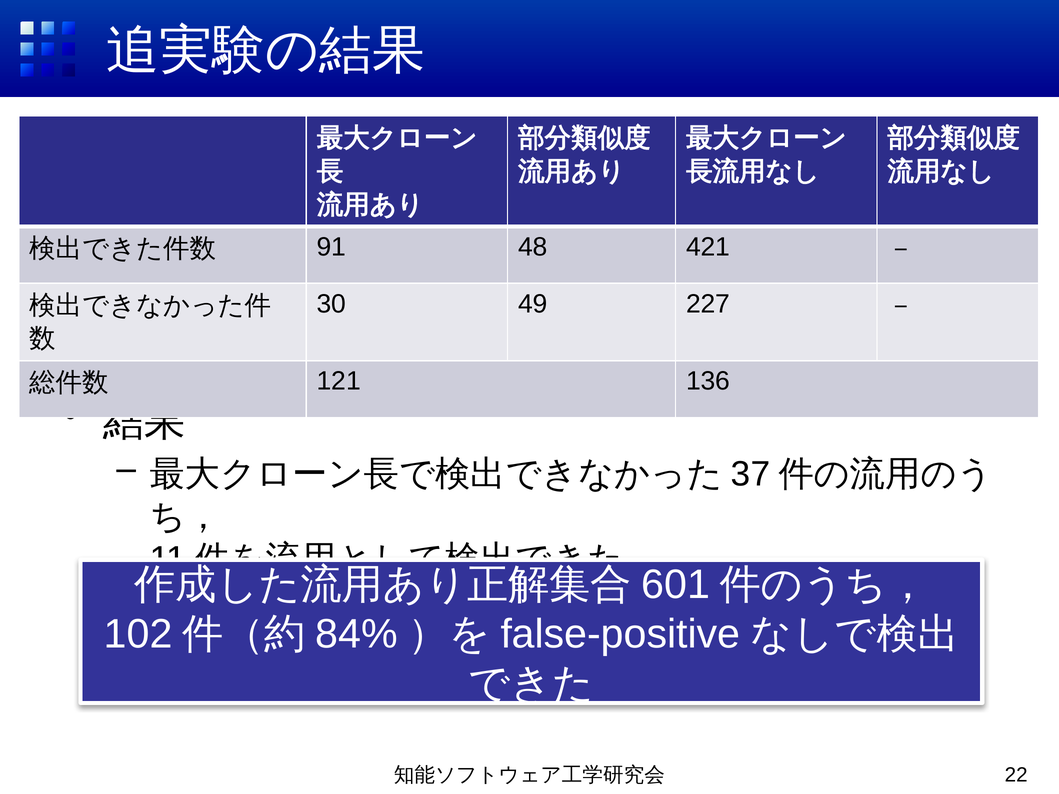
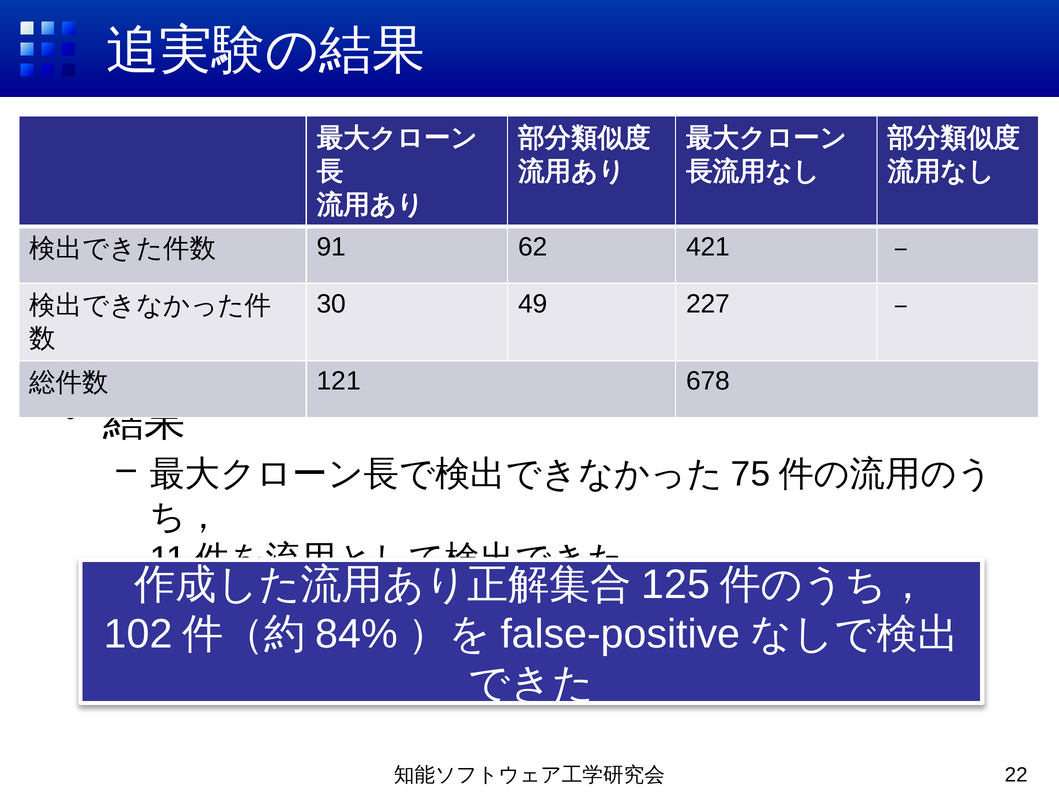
48: 48 -> 62 (533, 247)
136: 136 -> 678 (708, 381)
37: 37 -> 75 (751, 474)
601: 601 -> 125 (676, 585)
